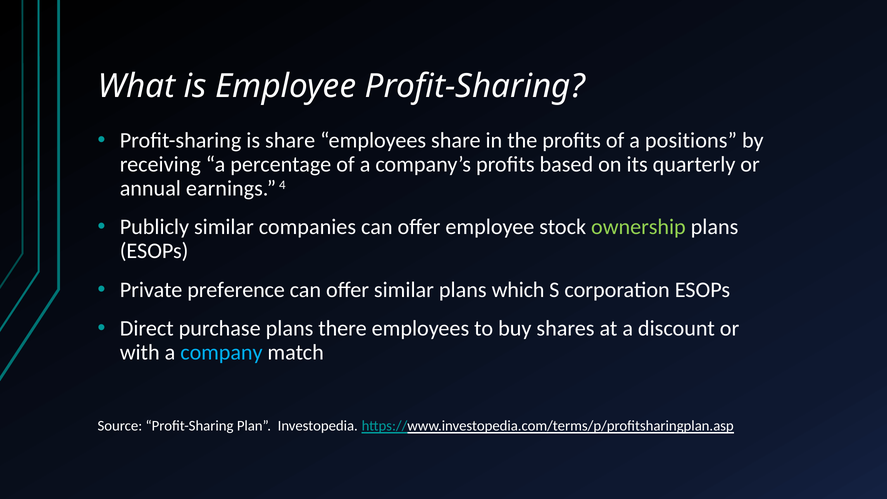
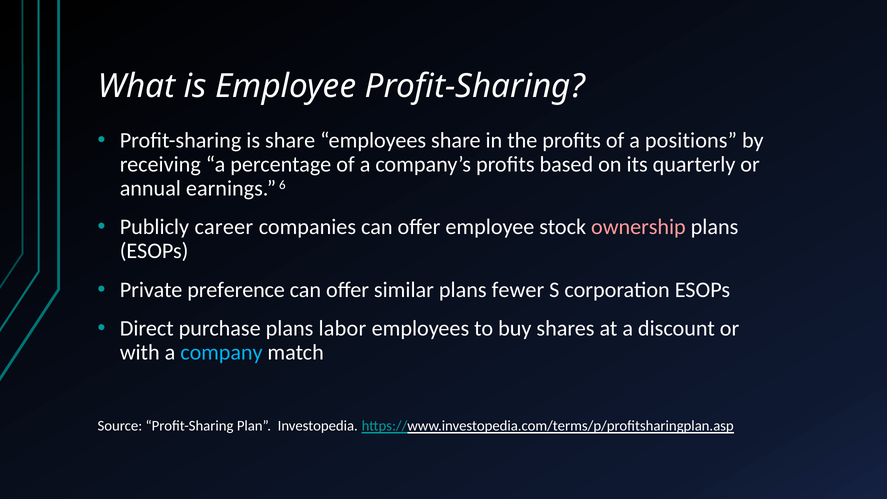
4: 4 -> 6 (282, 185)
Publicly similar: similar -> career (224, 227)
ownership colour: light green -> pink (638, 227)
which: which -> fewer (518, 290)
there: there -> labor (342, 328)
